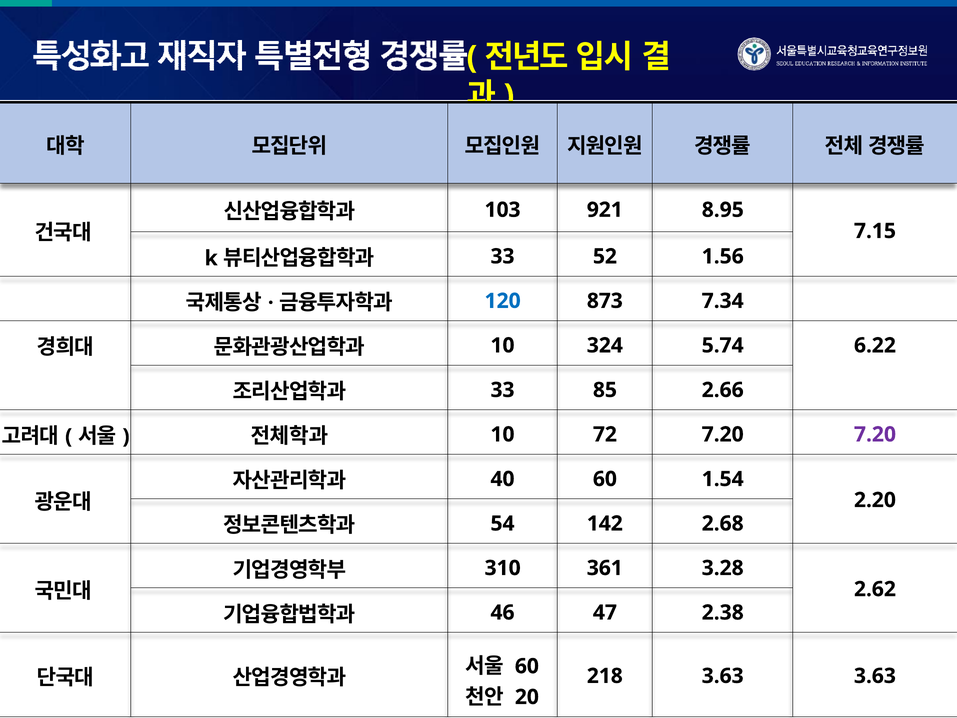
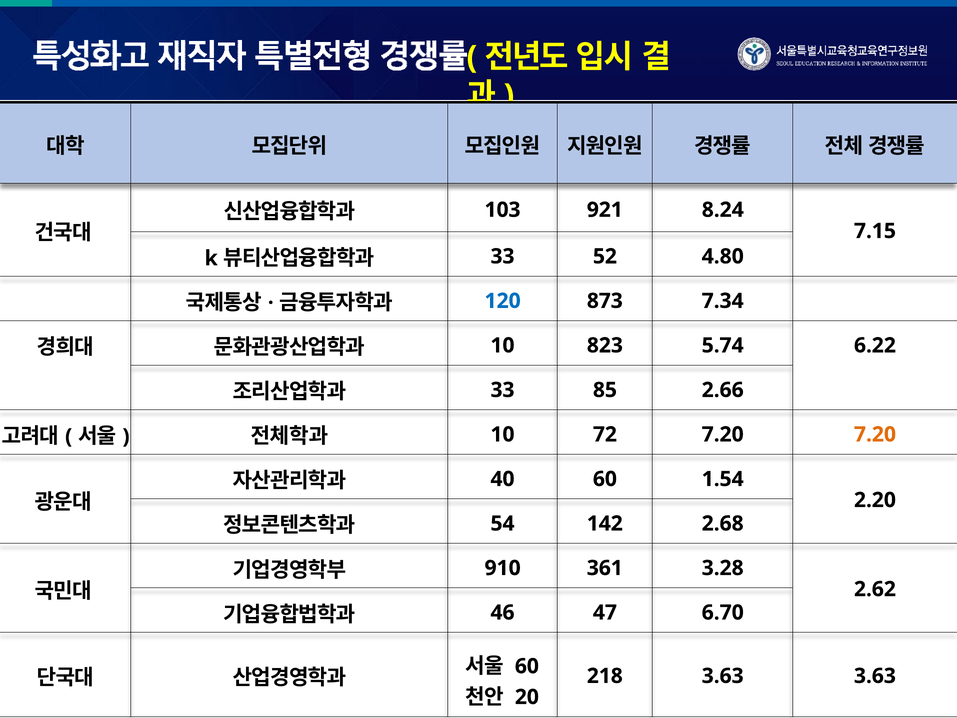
8.95: 8.95 -> 8.24 (723, 210)
1.56: 1.56 -> 4.80 (723, 256)
324: 324 -> 823 (605, 345)
7.20 colour: purple -> orange (875, 434)
310: 310 -> 910 (503, 568)
2.38: 2.38 -> 6.70 (723, 612)
